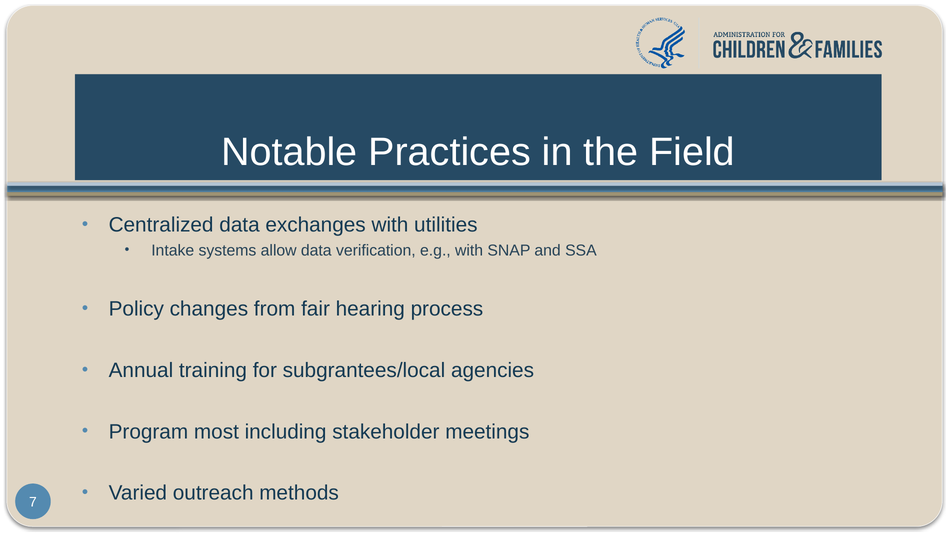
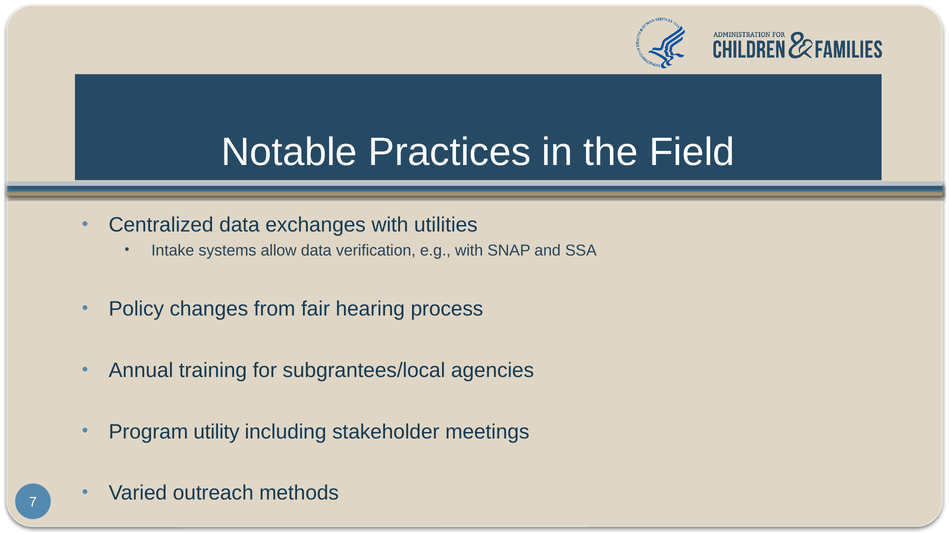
most: most -> utility (217, 432)
